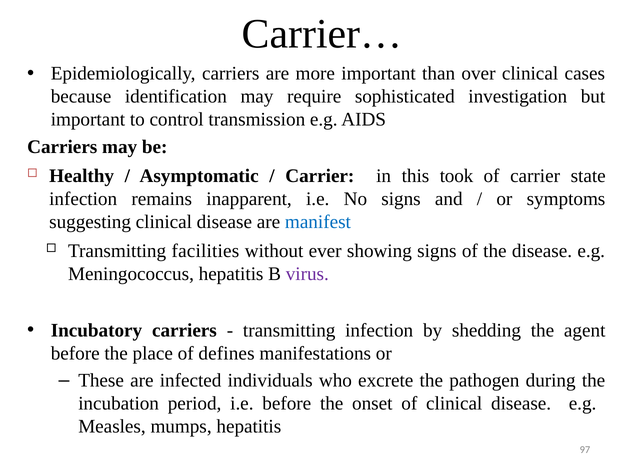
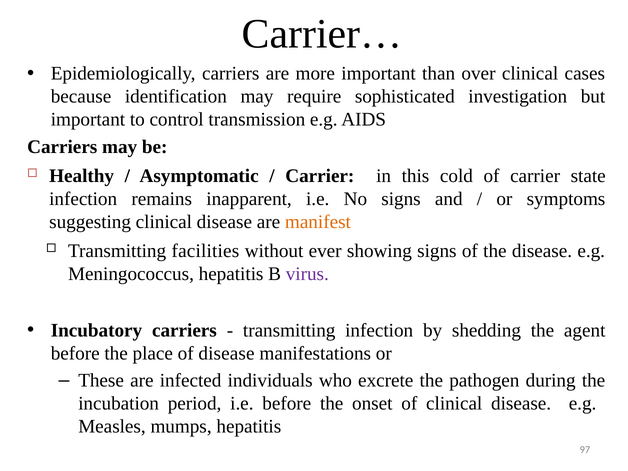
took: took -> cold (456, 176)
manifest colour: blue -> orange (318, 222)
of defines: defines -> disease (227, 353)
